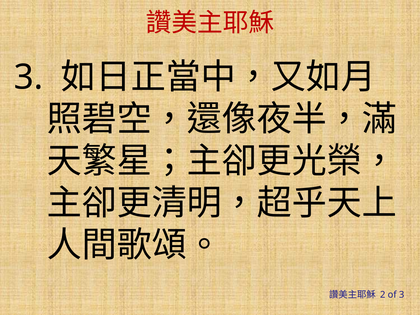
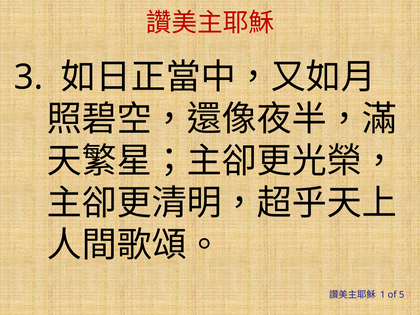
2: 2 -> 1 (383, 295)
of 3: 3 -> 5 (402, 295)
